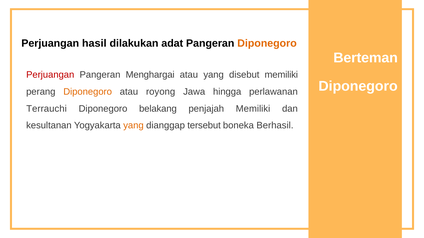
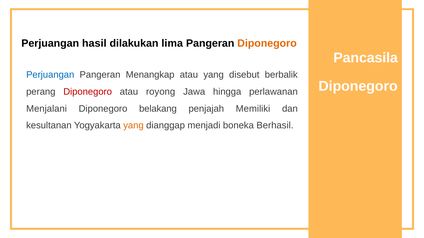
adat: adat -> lima (172, 44)
Berteman: Berteman -> Pancasila (366, 58)
Perjuangan colour: red -> blue (50, 75)
Menghargai: Menghargai -> Menangkap (150, 75)
disebut memiliki: memiliki -> berbalik (281, 75)
Diponegoro colour: orange -> red (88, 92)
Terrauchi: Terrauchi -> Menjalani (47, 109)
tersebut: tersebut -> menjadi (204, 126)
